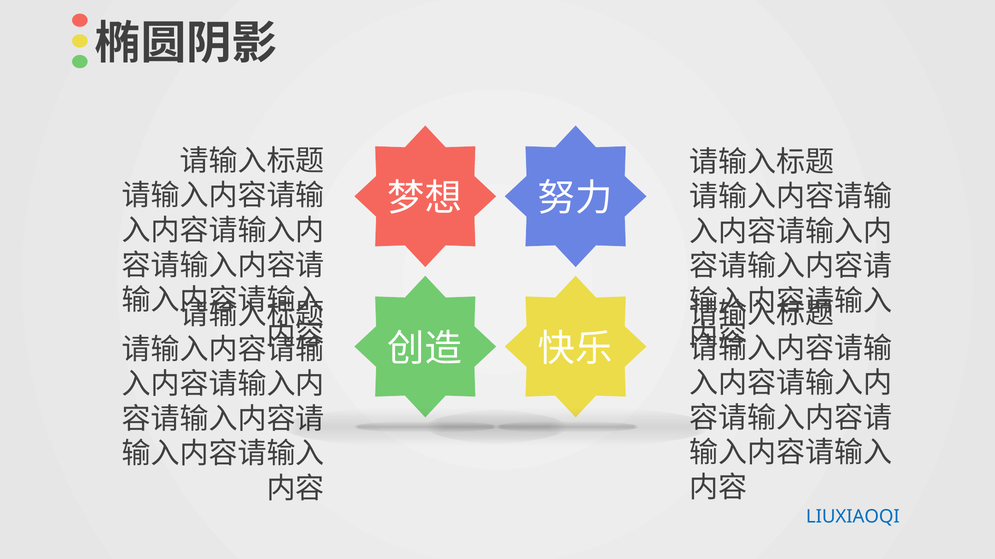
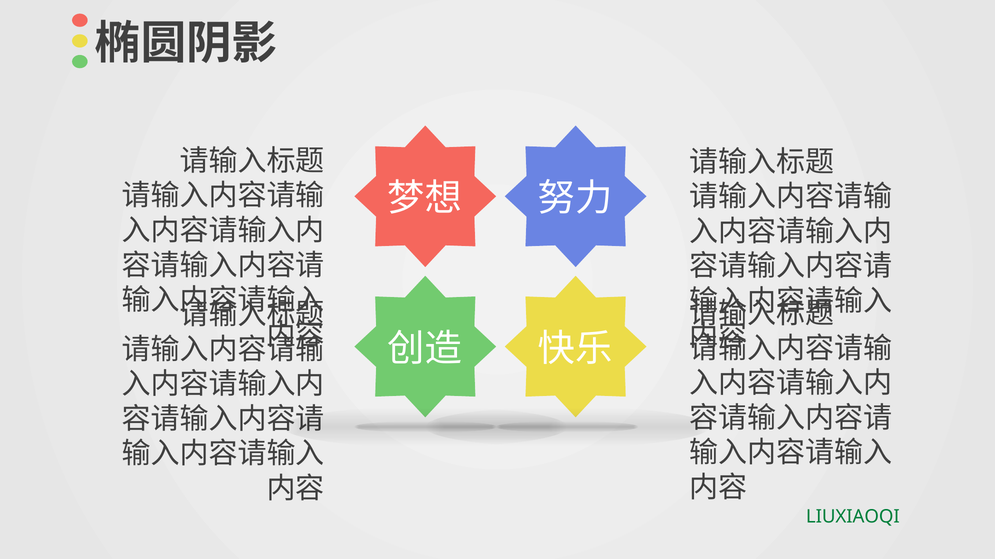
LIUXIAOQI colour: blue -> green (853, 517)
